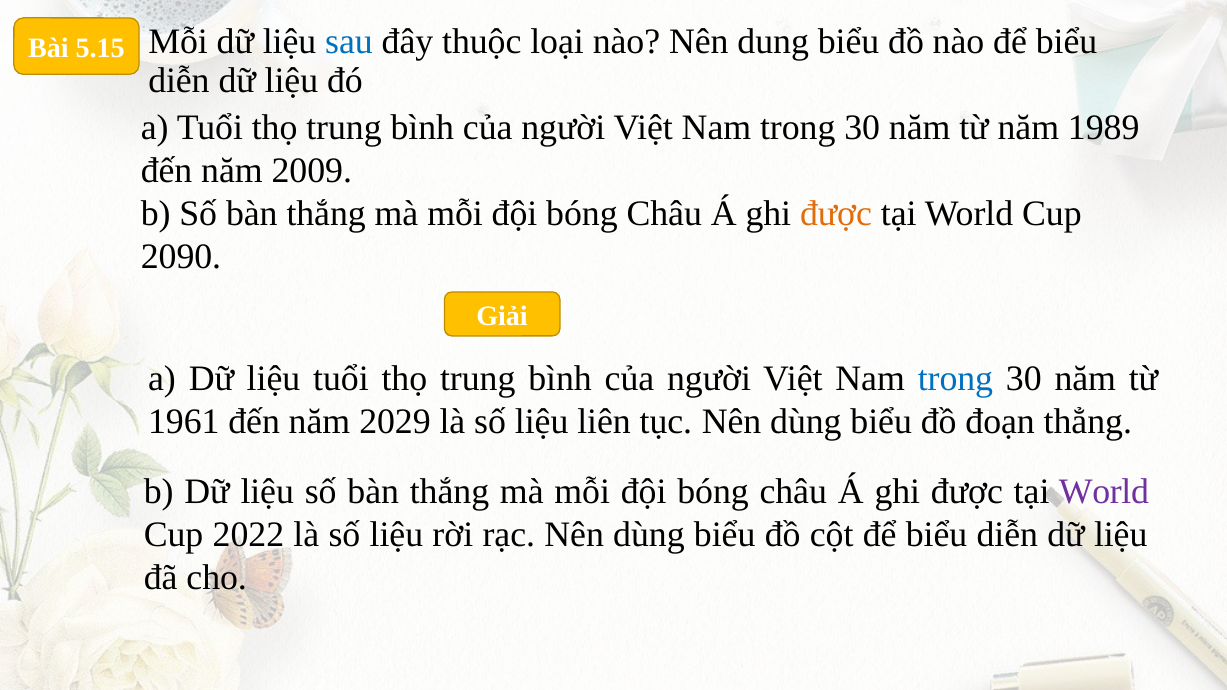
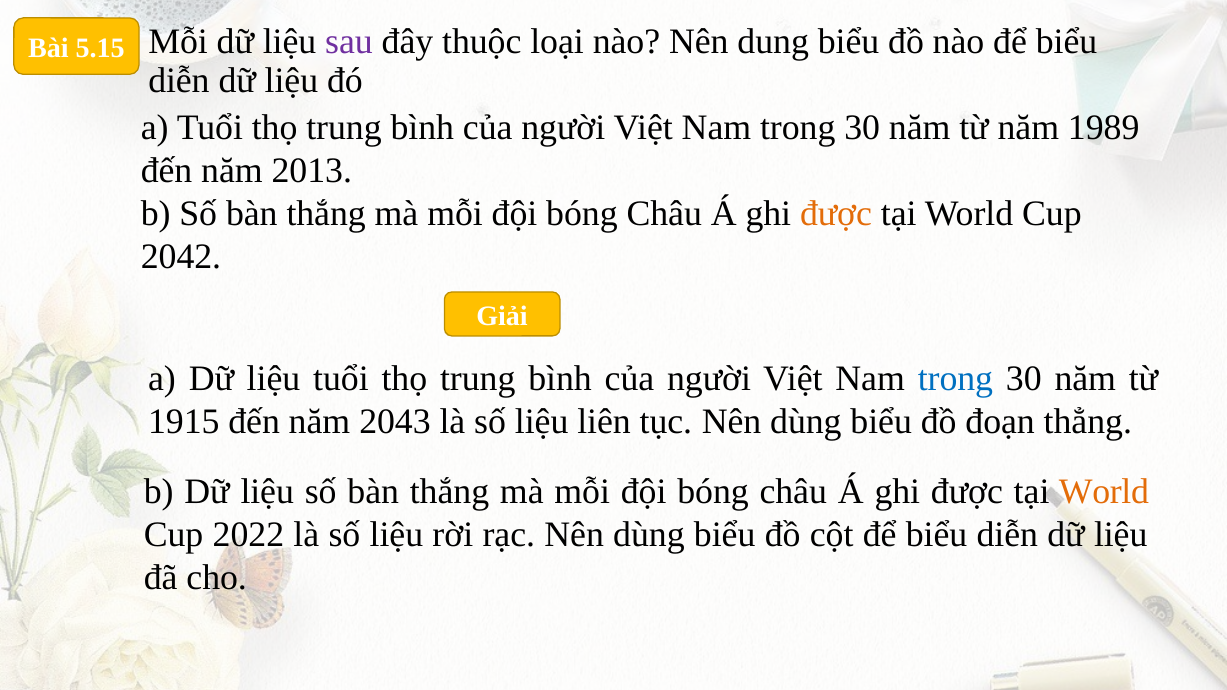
sau colour: blue -> purple (349, 42)
2009: 2009 -> 2013 (312, 171)
2090: 2090 -> 2042 (181, 257)
1961: 1961 -> 1915 (184, 422)
2029: 2029 -> 2043 (395, 422)
World colour: purple -> orange (1104, 492)
